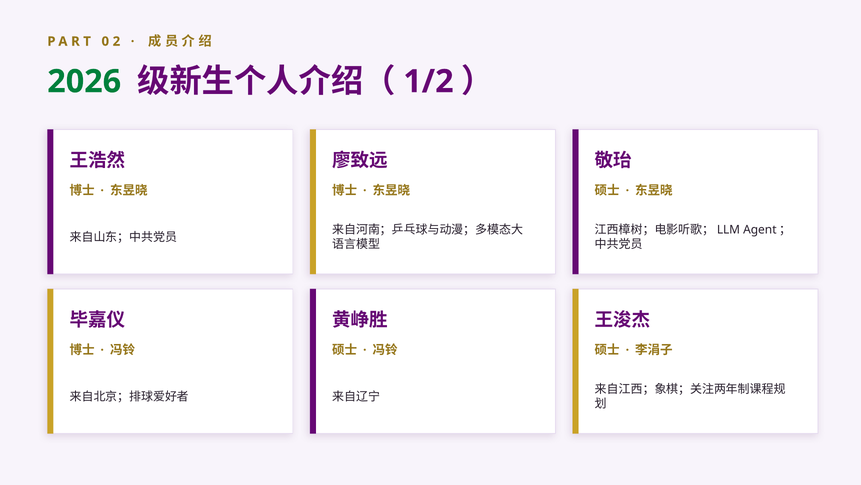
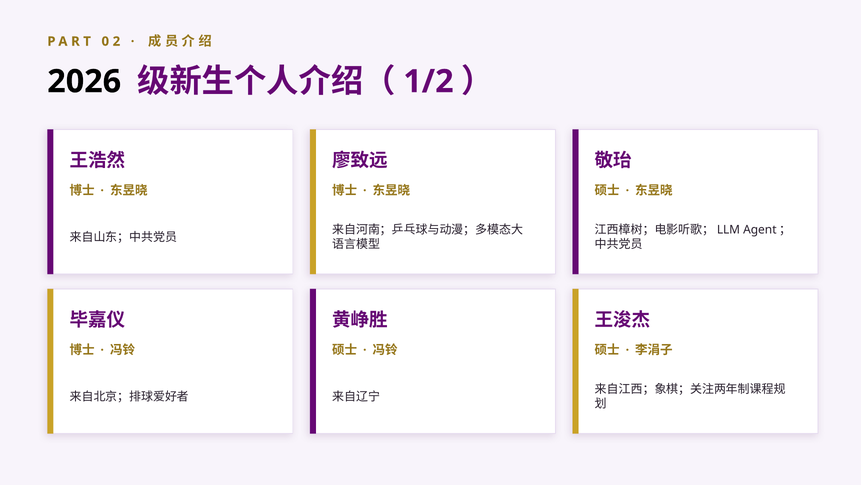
2026 colour: green -> black (84, 81)
